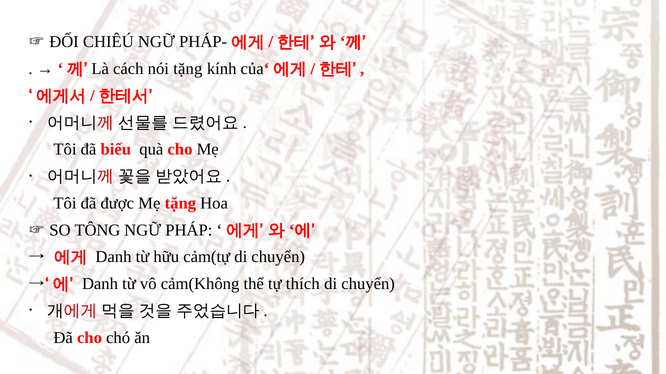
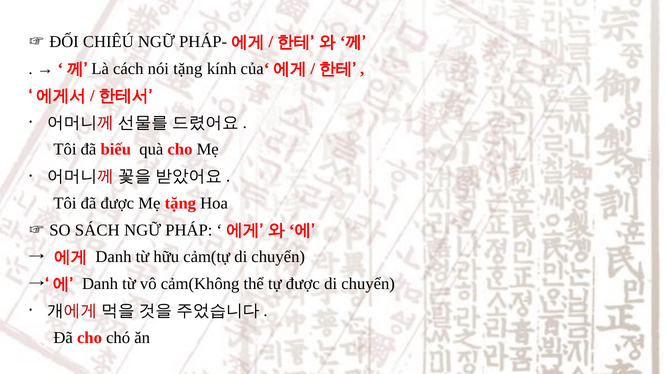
TÔNG: TÔNG -> SÁCH (97, 230)
tự thích: thích -> được (303, 284)
